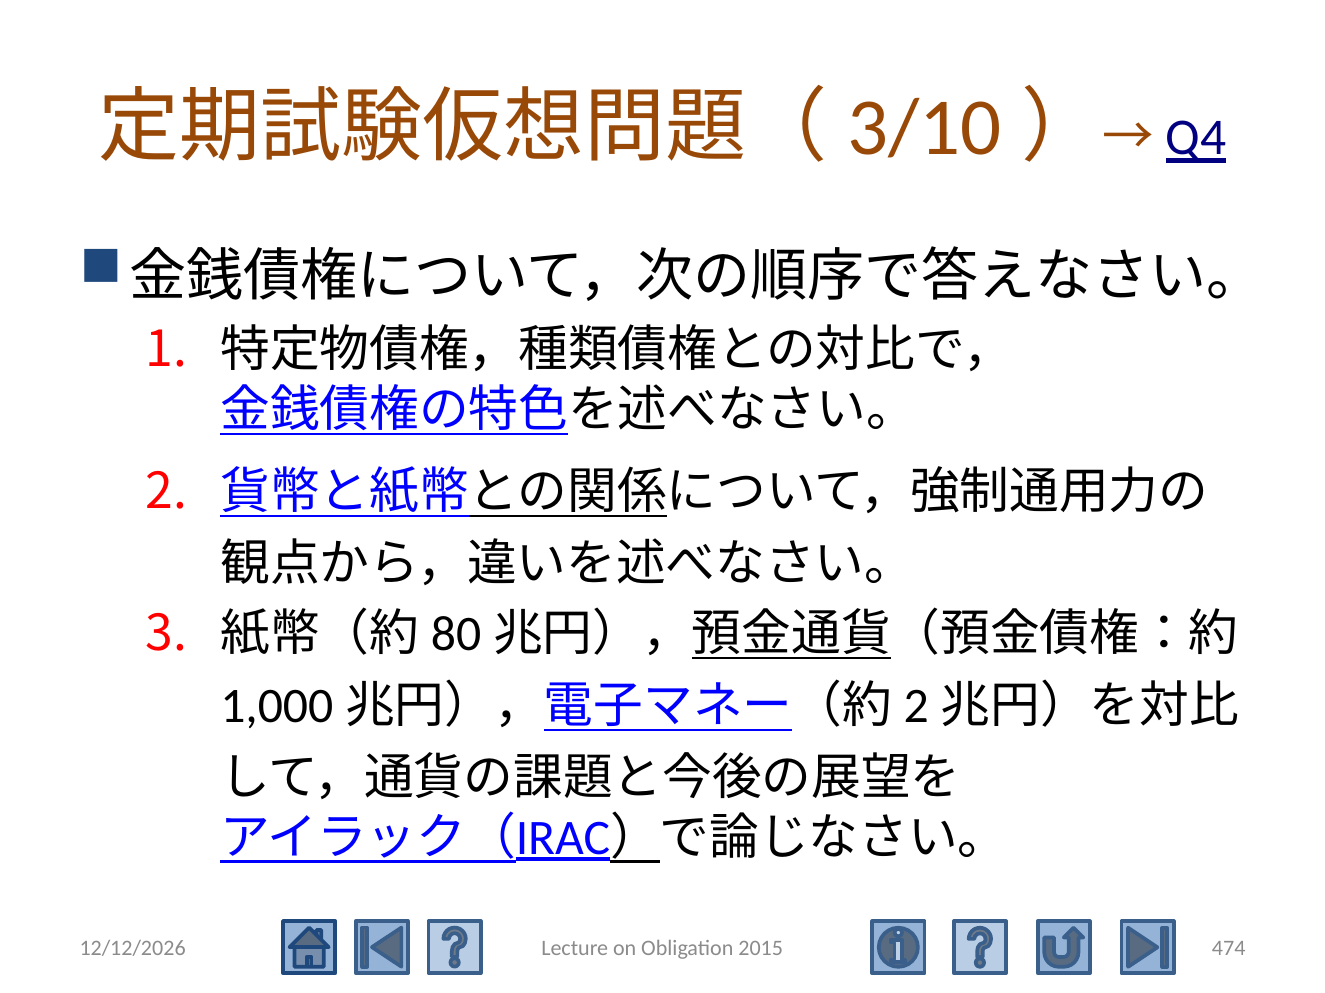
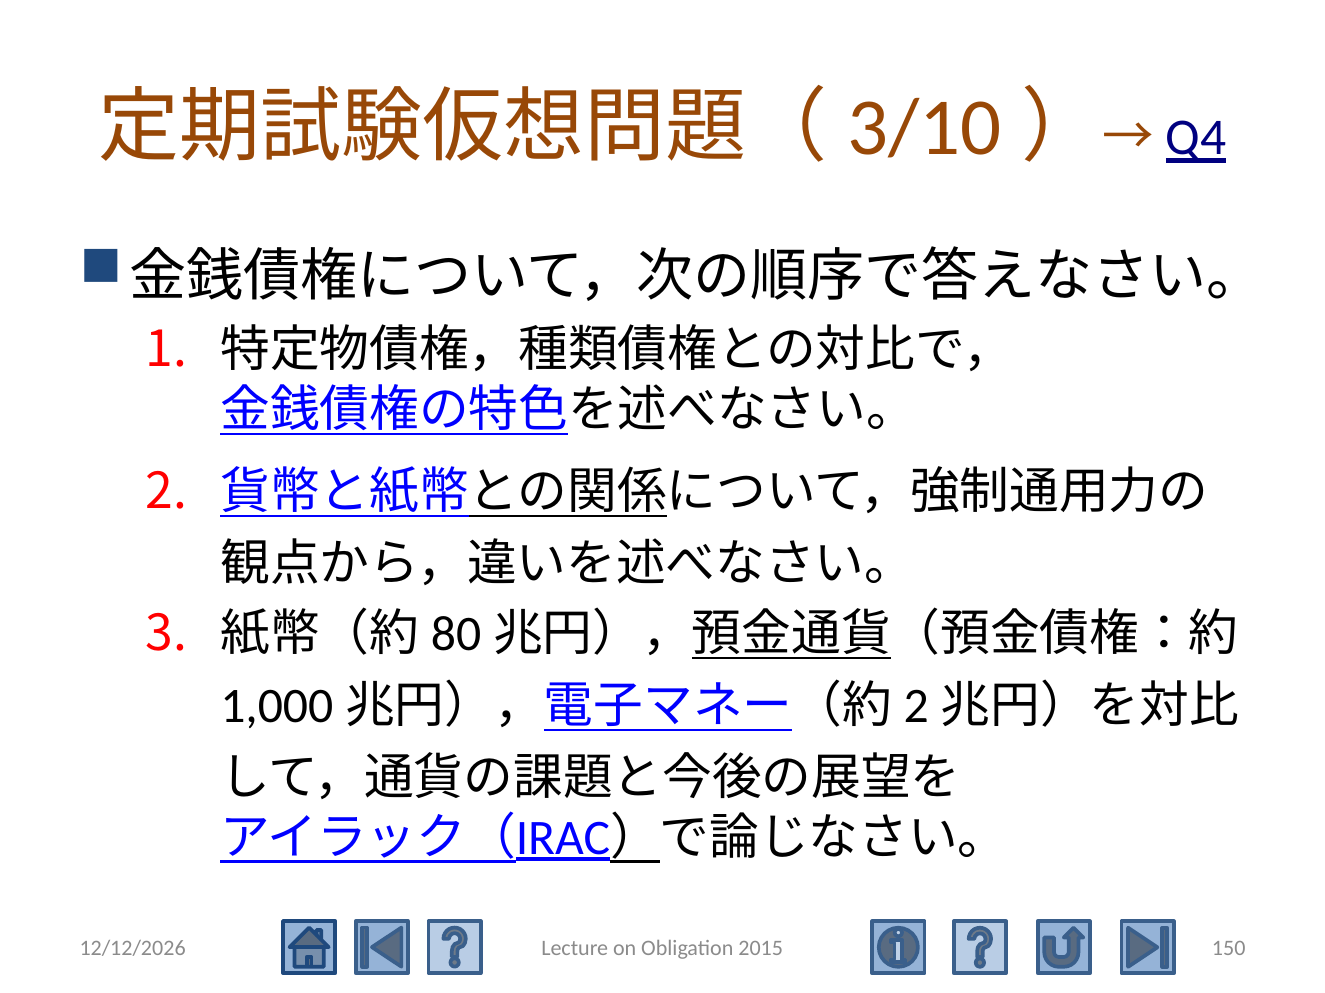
474: 474 -> 150 (1229, 949)
